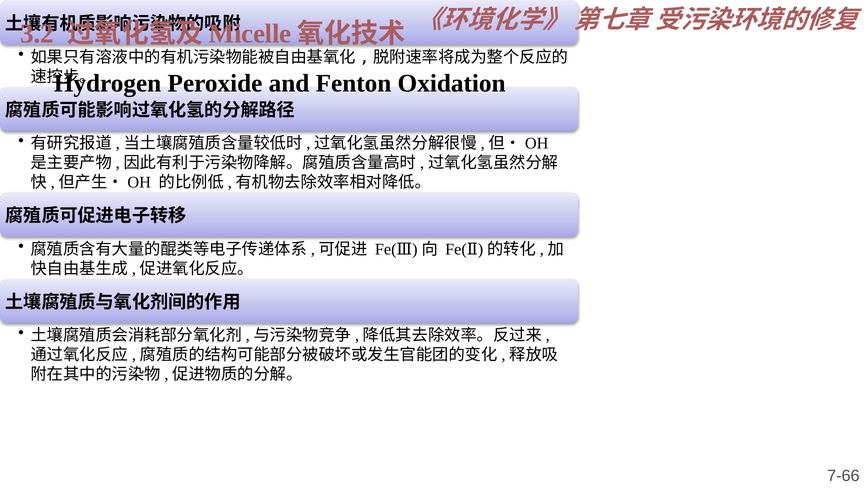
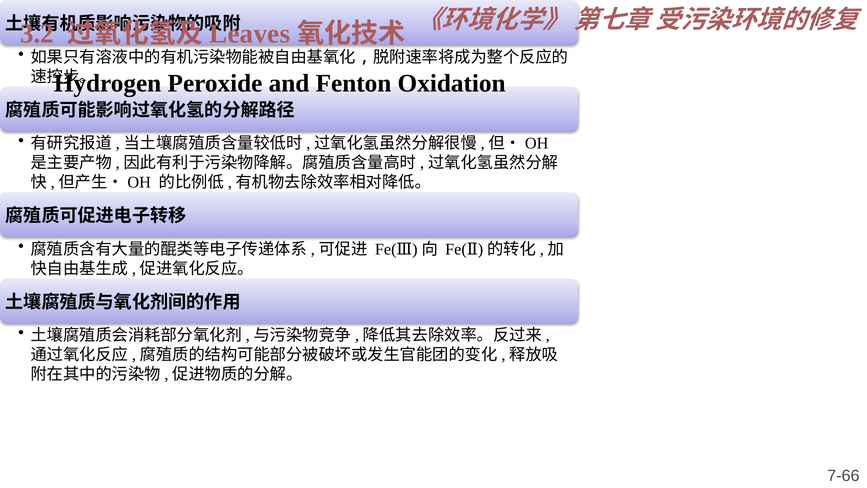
Micelle: Micelle -> Leaves (250, 34)
